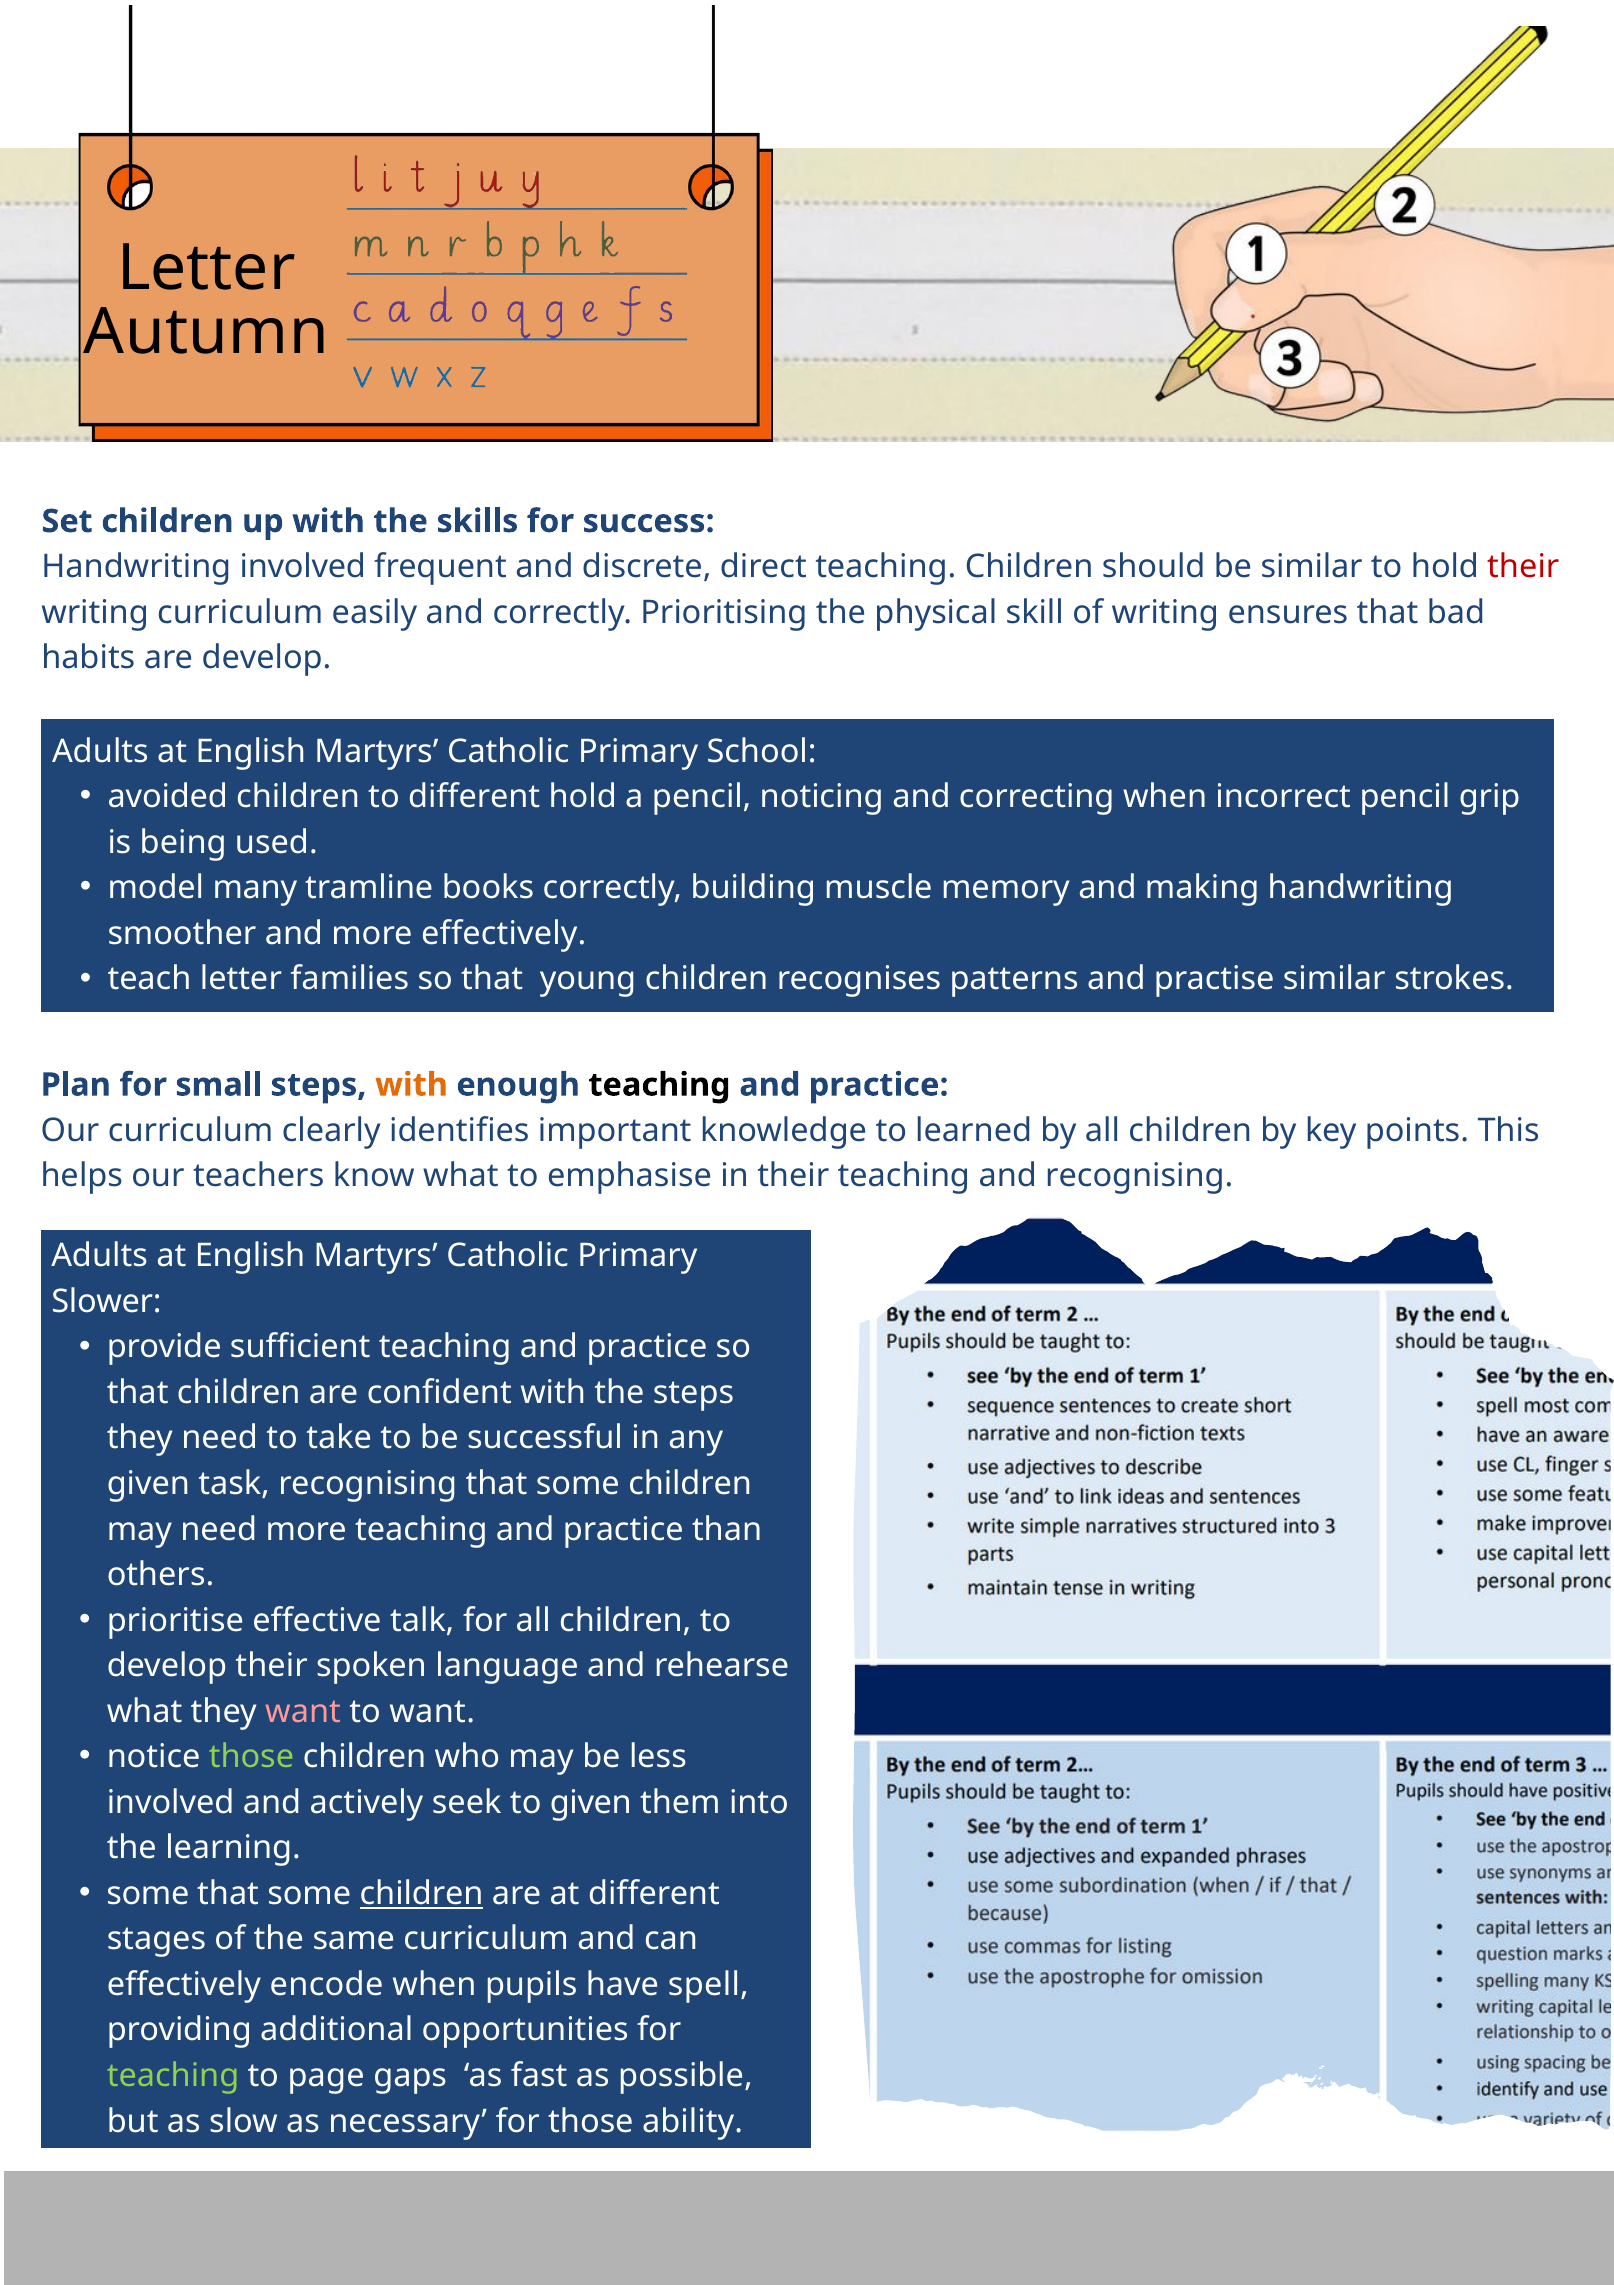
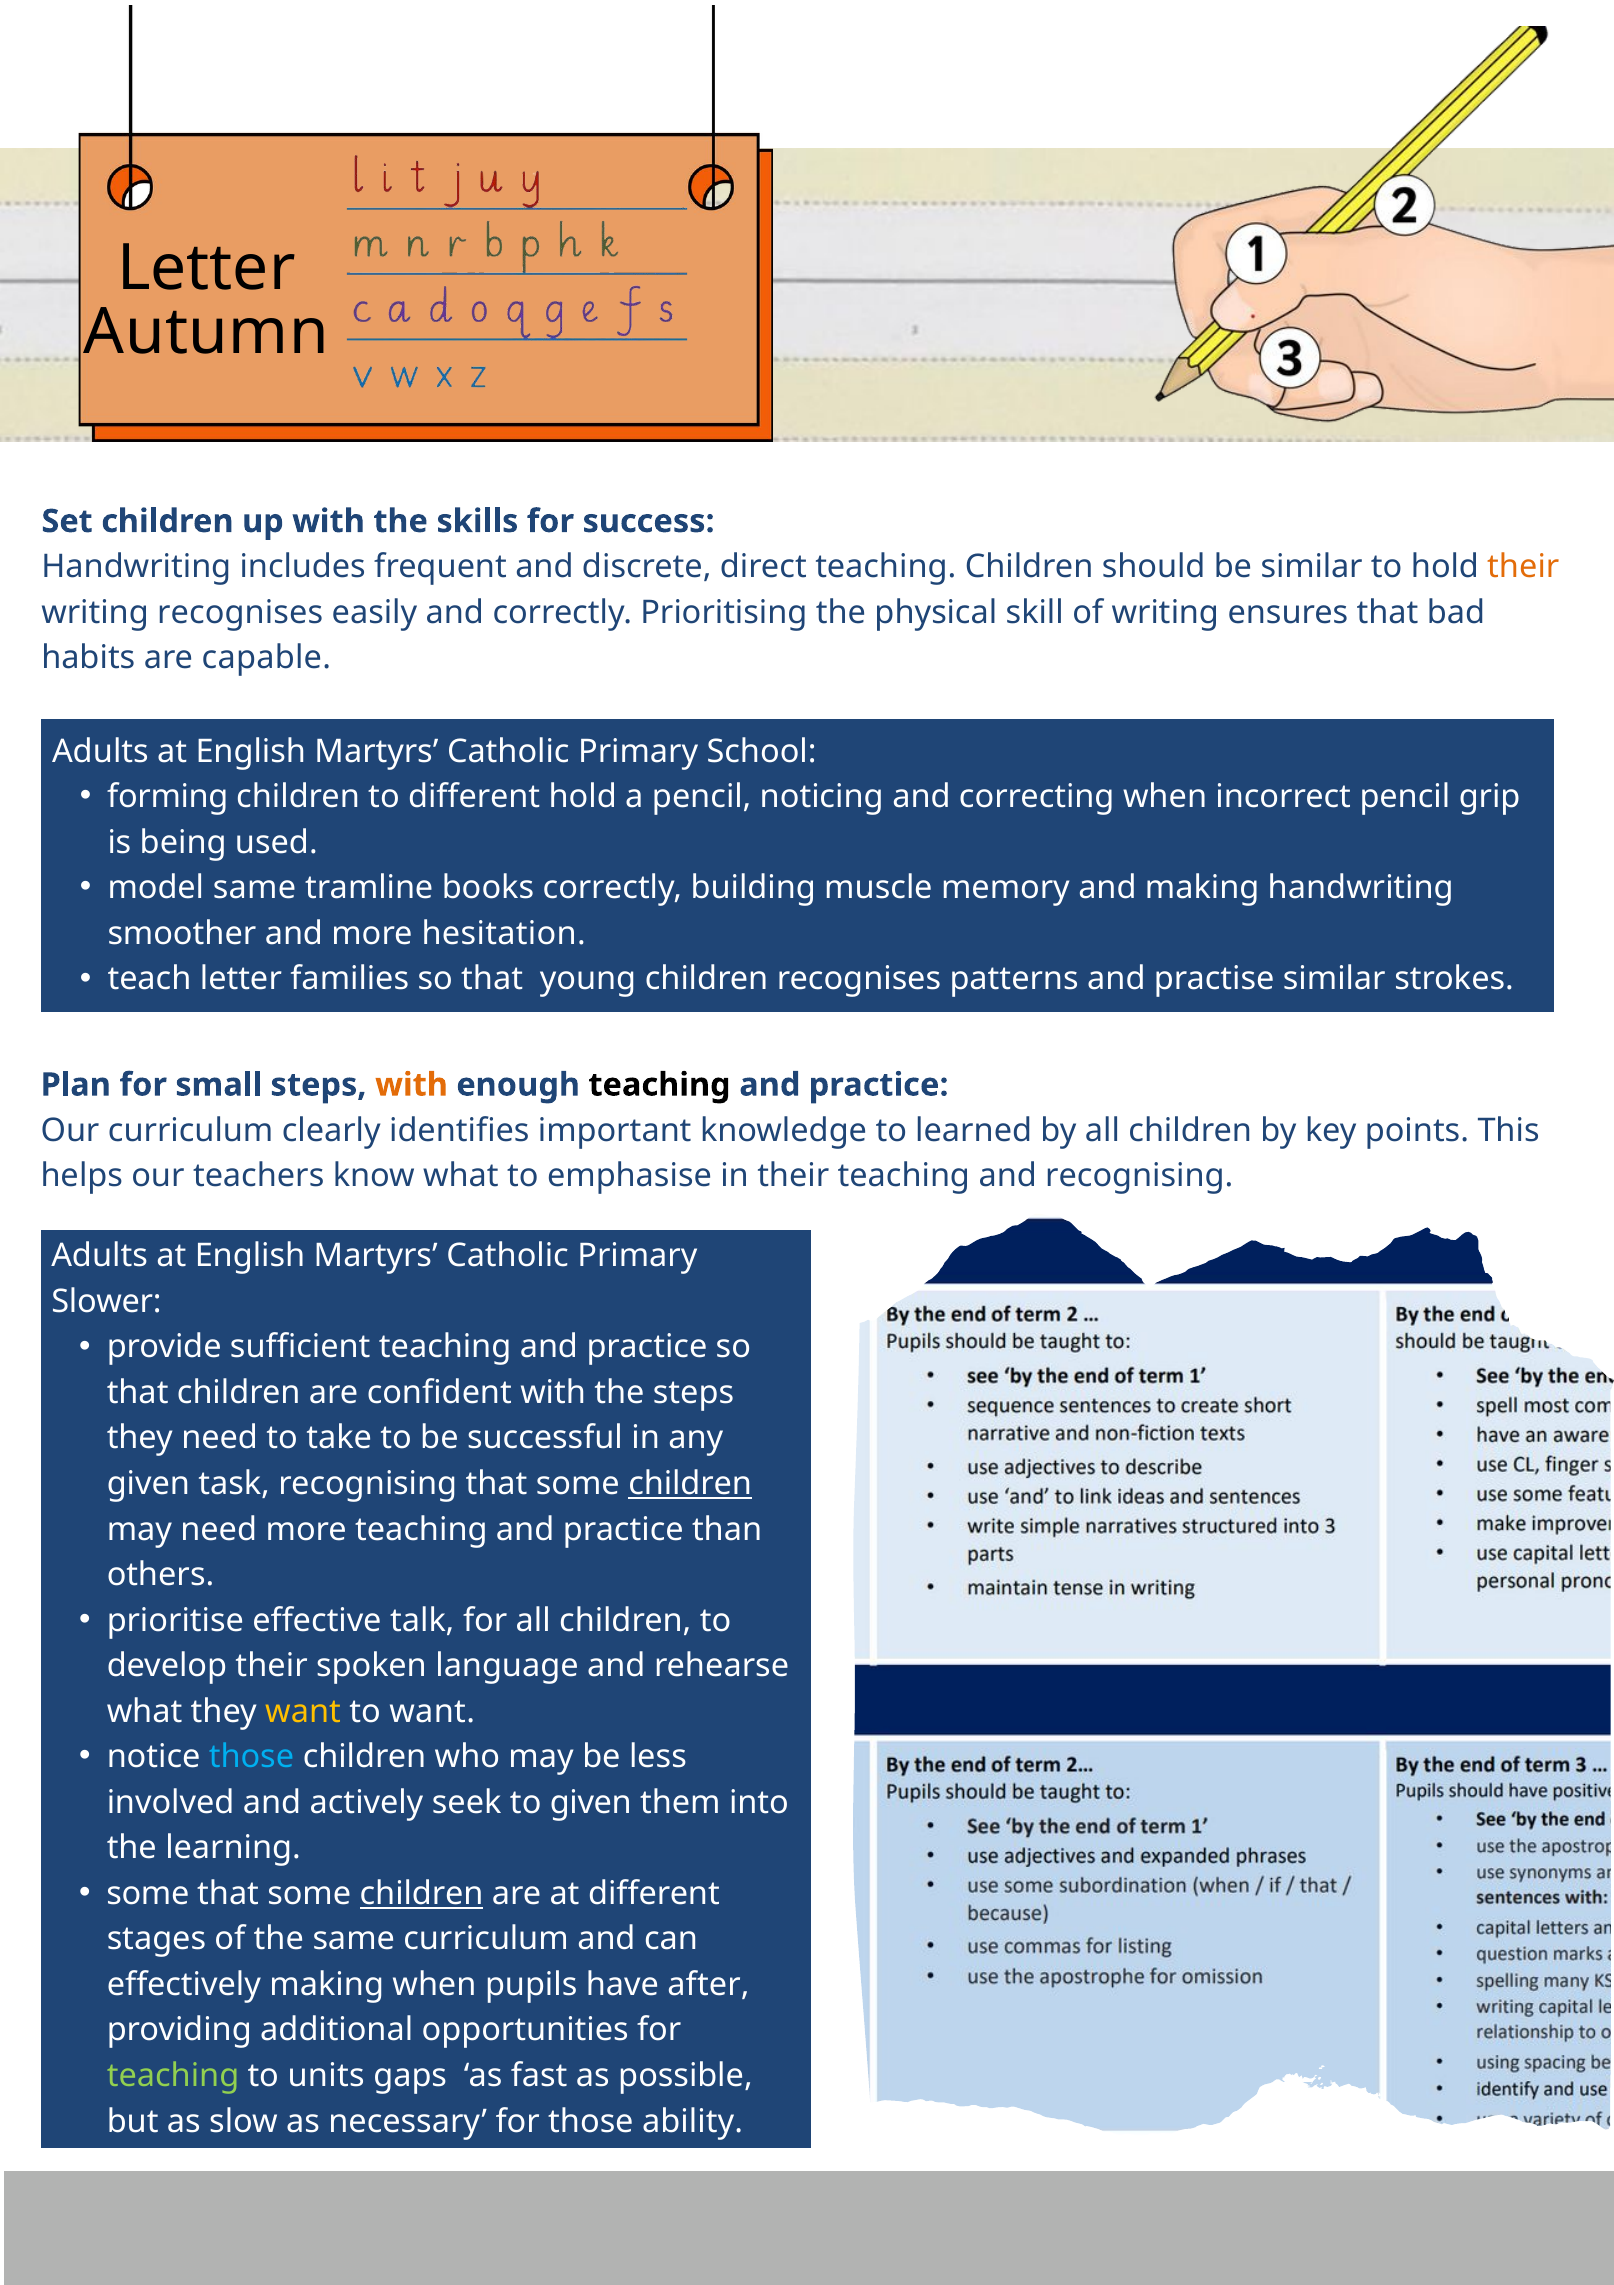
Handwriting involved: involved -> includes (303, 567)
their colour: red -> orange (1523, 567)
writing curriculum: curriculum -> recognises (240, 612)
are develop: develop -> capable (266, 658)
avoided: avoided -> forming (168, 797)
model many: many -> same (255, 888)
more effectively: effectively -> hesitation (504, 933)
children underline: none -> present (690, 1483)
want colour: pink -> yellow (303, 1711)
those colour: light green -> light blue (251, 1756)
effectively encode: encode -> making (327, 1984)
spell: spell -> after (709, 1984)
page: page -> units (326, 2075)
